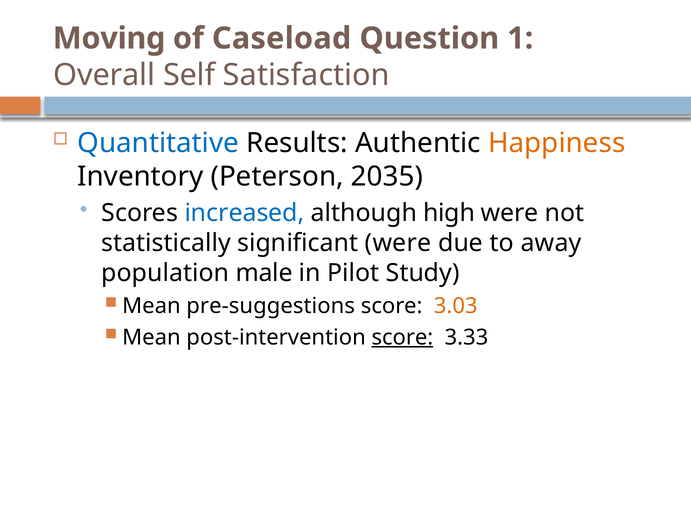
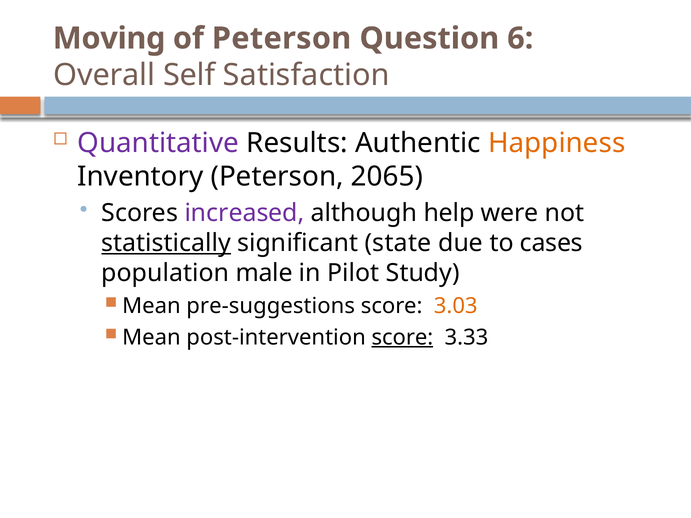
of Caseload: Caseload -> Peterson (282, 38)
1: 1 -> 6 (520, 38)
Quantitative colour: blue -> purple (158, 143)
2035: 2035 -> 2065 (387, 176)
increased colour: blue -> purple (244, 213)
high: high -> help (449, 213)
statistically underline: none -> present (166, 243)
significant were: were -> state (398, 243)
away: away -> cases (551, 243)
